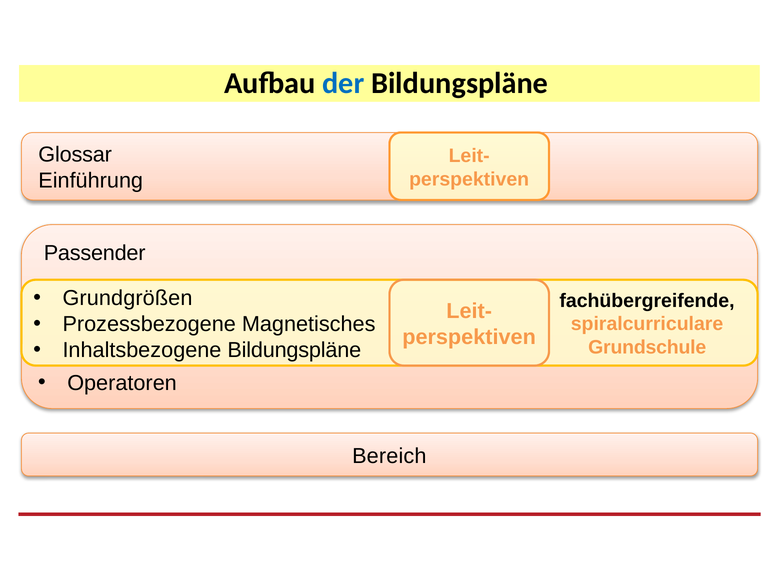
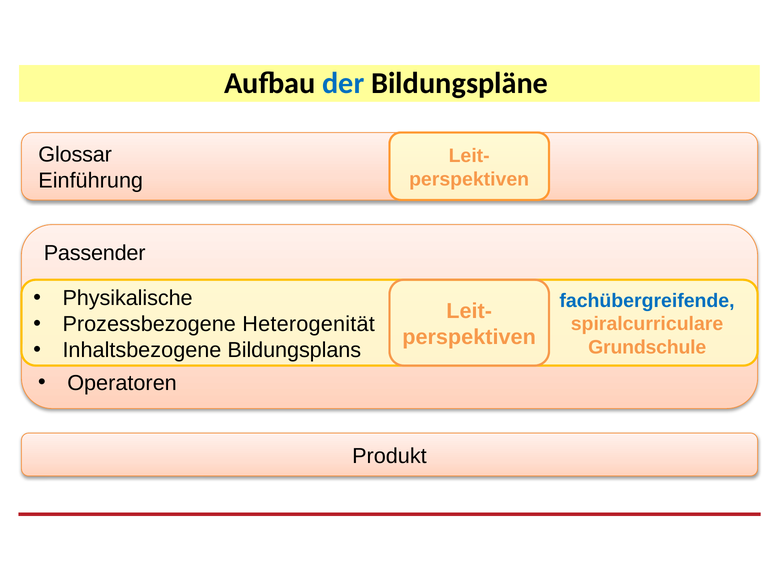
Grundgrößen: Grundgrößen -> Physikalische (128, 298)
fachübergreifende colour: black -> blue (647, 301)
Magnetisches: Magnetisches -> Heterogenität (309, 324)
Inhaltsbezogene Bildungspläne: Bildungspläne -> Bildungsplans (294, 350)
Bereich: Bereich -> Produkt (389, 456)
